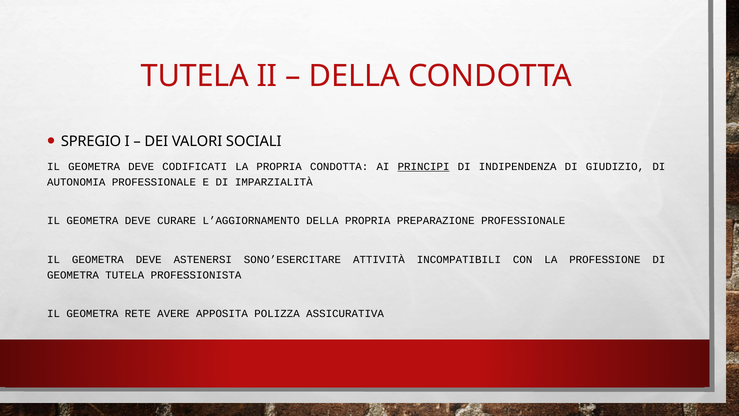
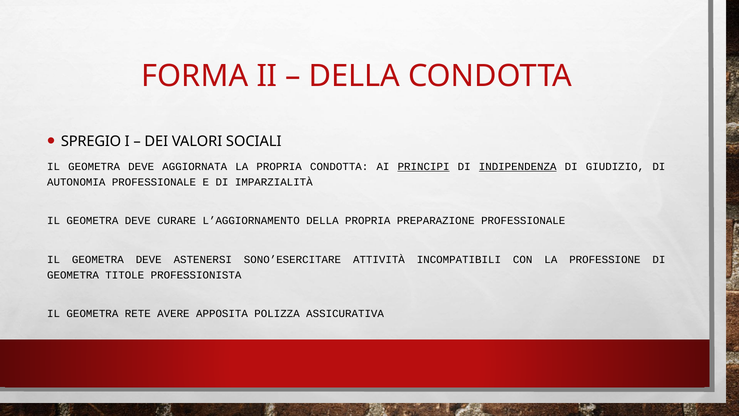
TUTELA: TUTELA -> FORMA (195, 76)
CODIFICATI: CODIFICATI -> AGGIORNATA (195, 166)
INDIPENDENZA underline: none -> present (518, 166)
GEOMETRA TUTELA: TUTELA -> TITOLE (125, 275)
